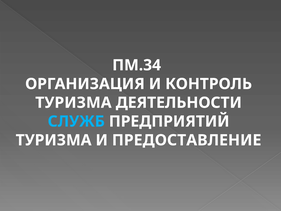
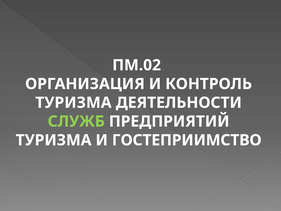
ПМ.34: ПМ.34 -> ПМ.02 (137, 65)
СЛУЖБ colour: light blue -> light green (76, 121)
ПРЕДОСТАВЛЕНИЕ: ПРЕДОСТАВЛЕНИЕ -> ГОСТЕПРИИМСТВО (187, 140)
